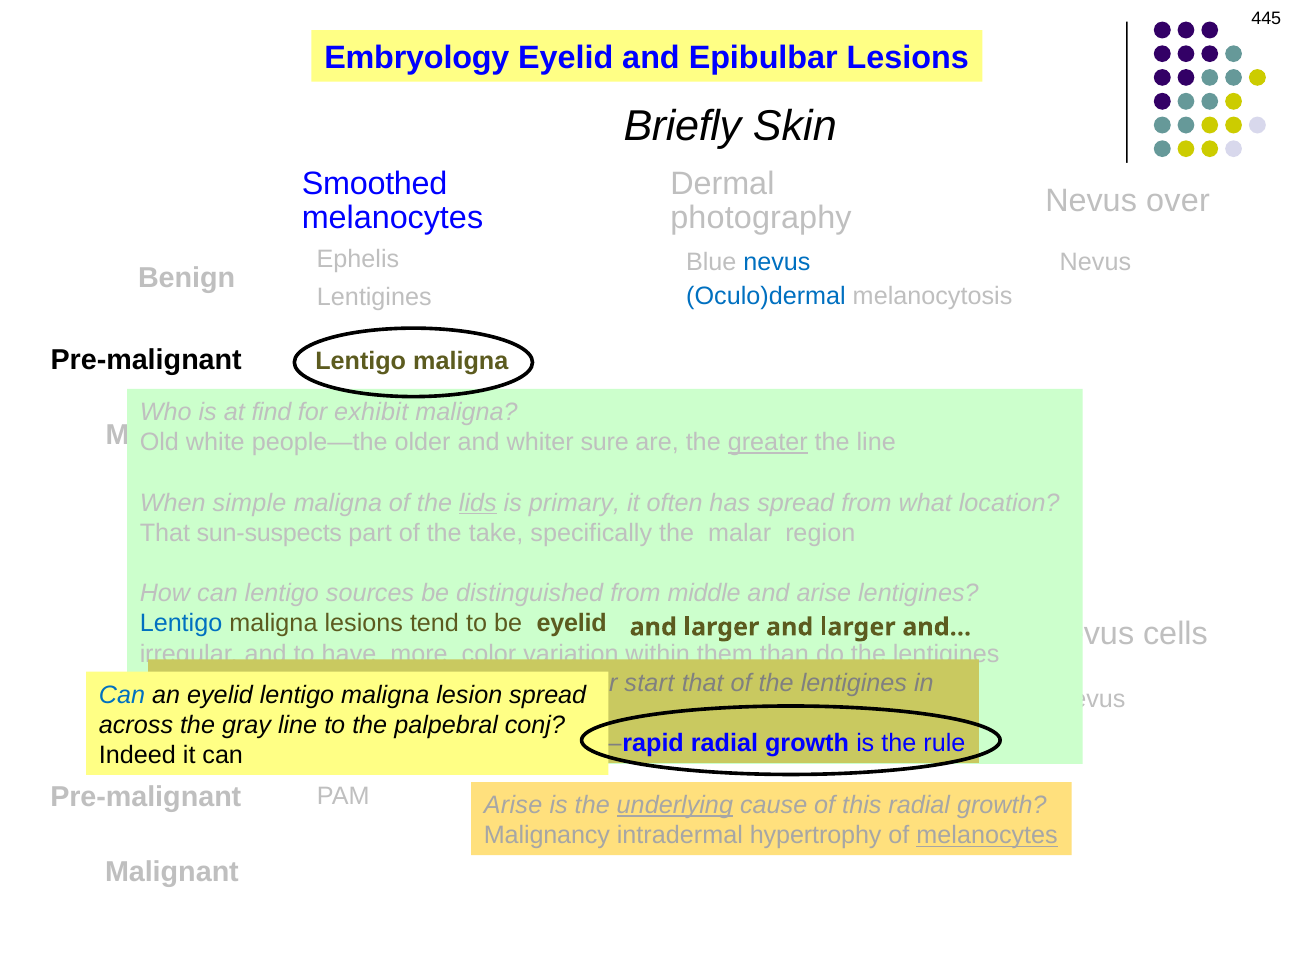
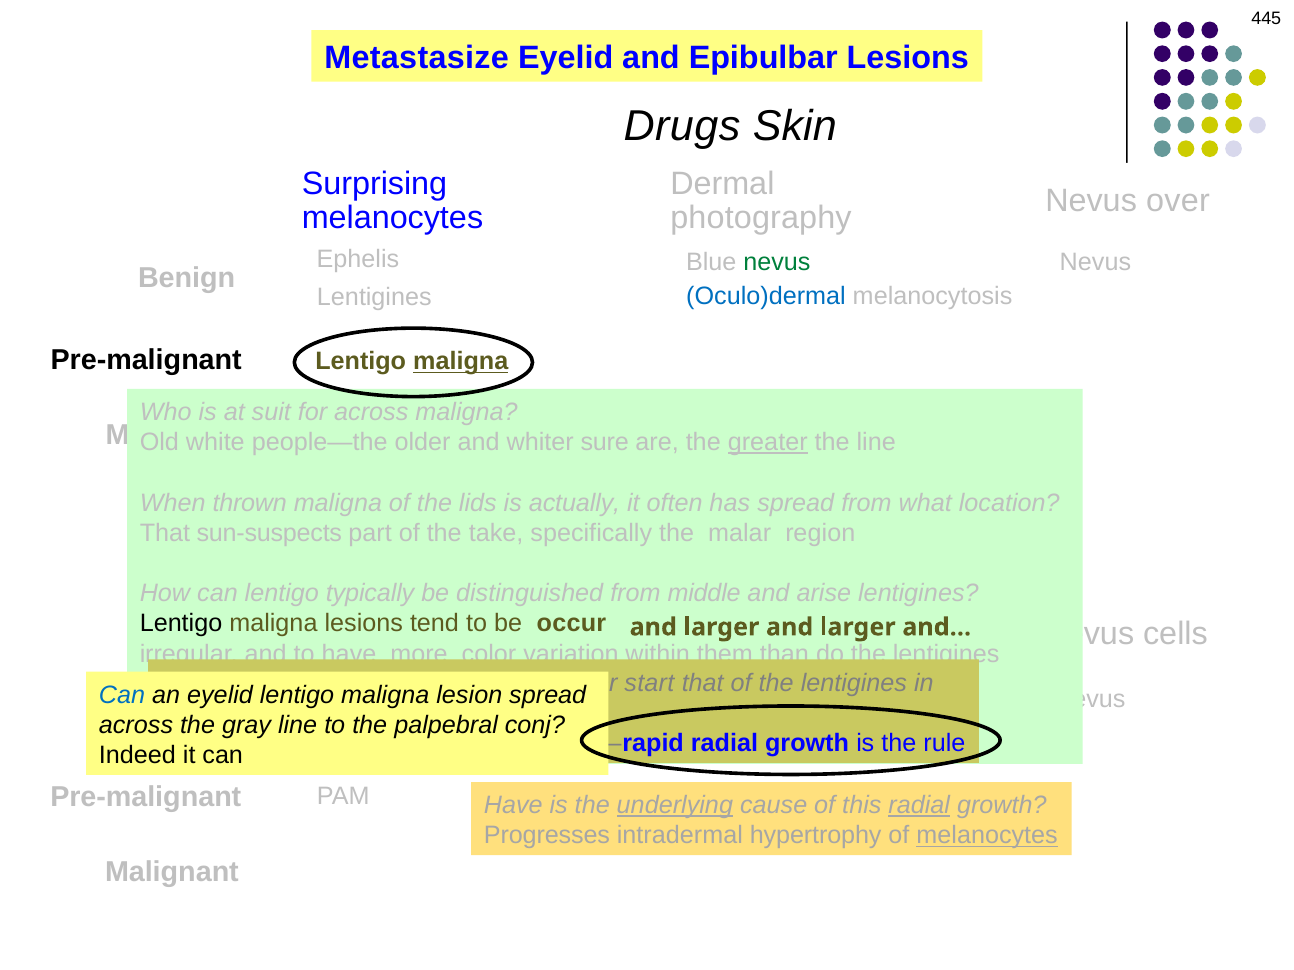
Embryology: Embryology -> Metastasize (417, 58)
Briefly: Briefly -> Drugs (682, 126)
Smoothed: Smoothed -> Surprising (374, 184)
nevus colour: blue -> green (777, 262)
maligna underline: none -> present (461, 362)
find: find -> suit (271, 412)
for exhibit: exhibit -> across (371, 412)
simple: simple -> thrown (250, 503)
lids underline: present -> none (478, 503)
primary: primary -> actually (575, 503)
sources: sources -> typically (370, 594)
Lentigo colour: blue -> black (181, 624)
be eyelid: eyelid -> occur (571, 624)
Arise: Arise -> Have (513, 806)
radial underline: none -> present (919, 806)
Malignancy: Malignancy -> Progresses (547, 836)
